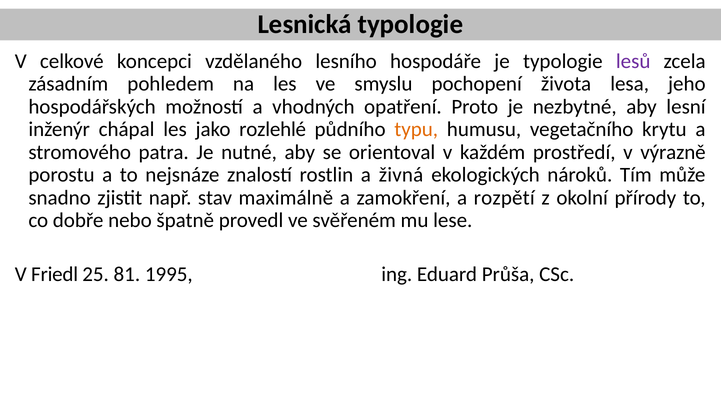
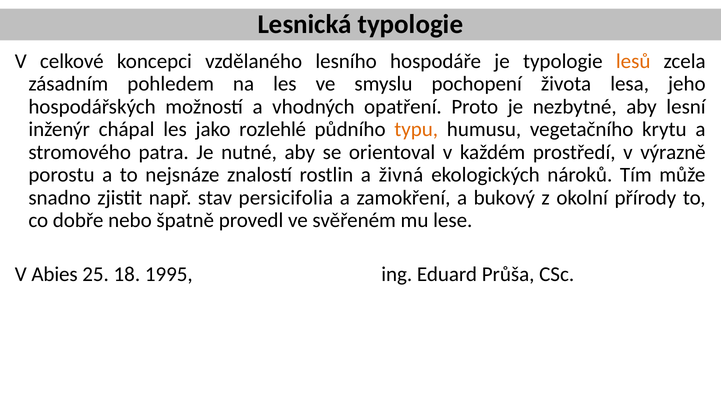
lesů colour: purple -> orange (633, 61)
maximálně: maximálně -> persicifolia (286, 197)
rozpětí: rozpětí -> bukový (504, 197)
Friedl: Friedl -> Abies (55, 274)
81: 81 -> 18 (127, 274)
